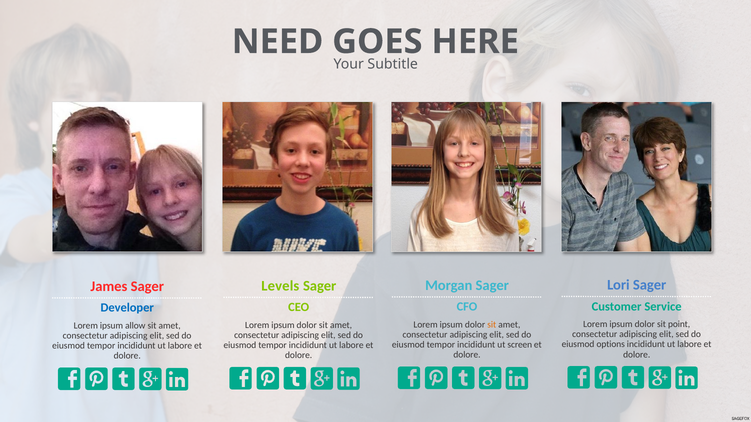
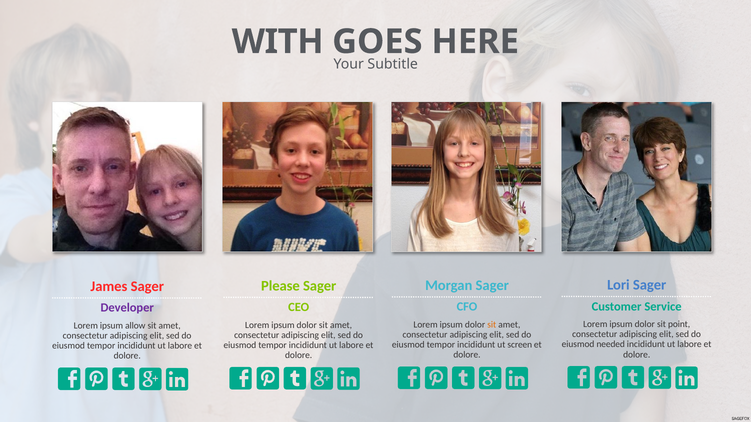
NEED: NEED -> WITH (278, 42)
Levels: Levels -> Please (280, 286)
Developer colour: blue -> purple (127, 308)
options: options -> needed (611, 345)
